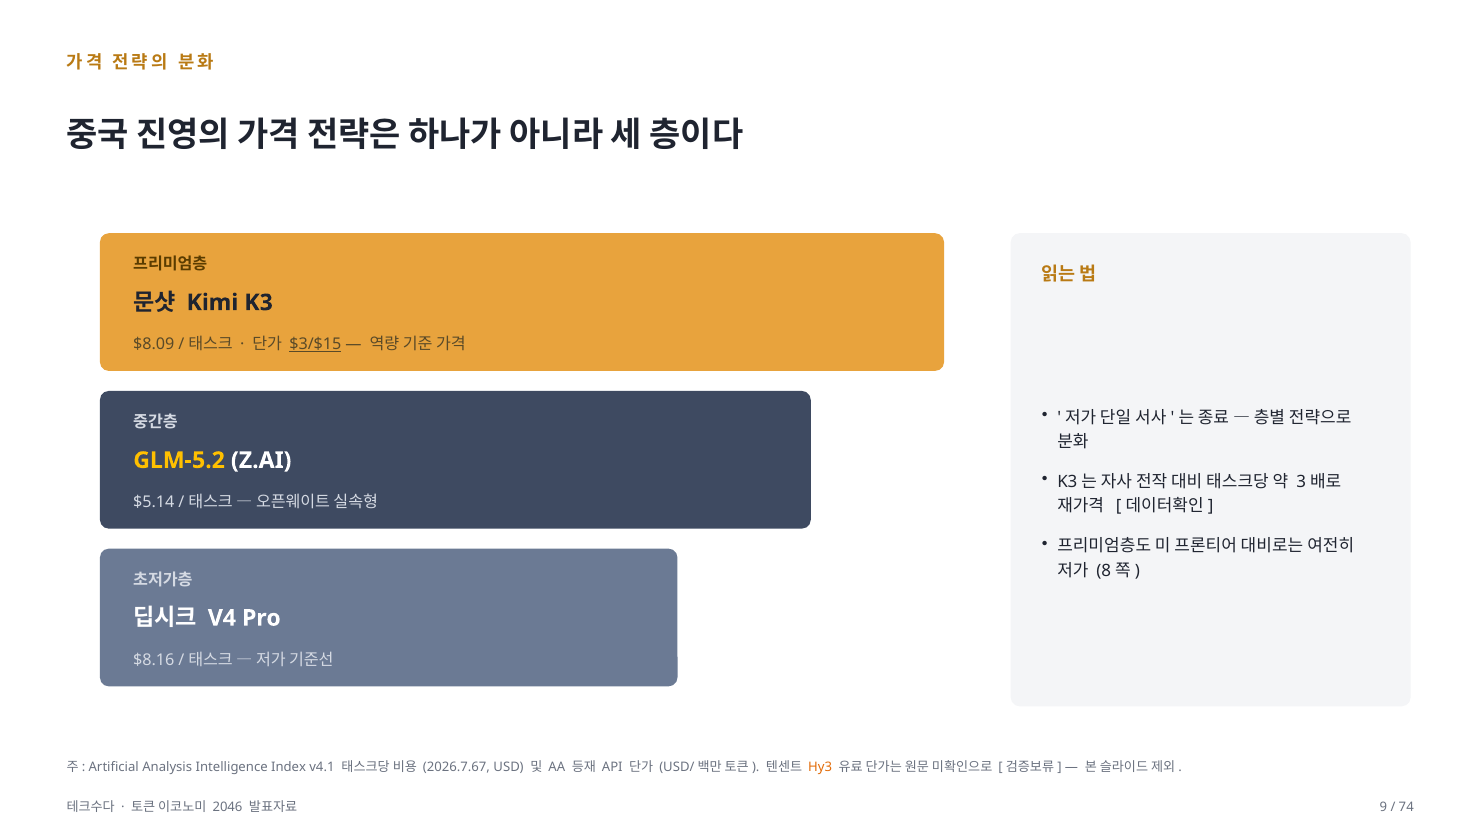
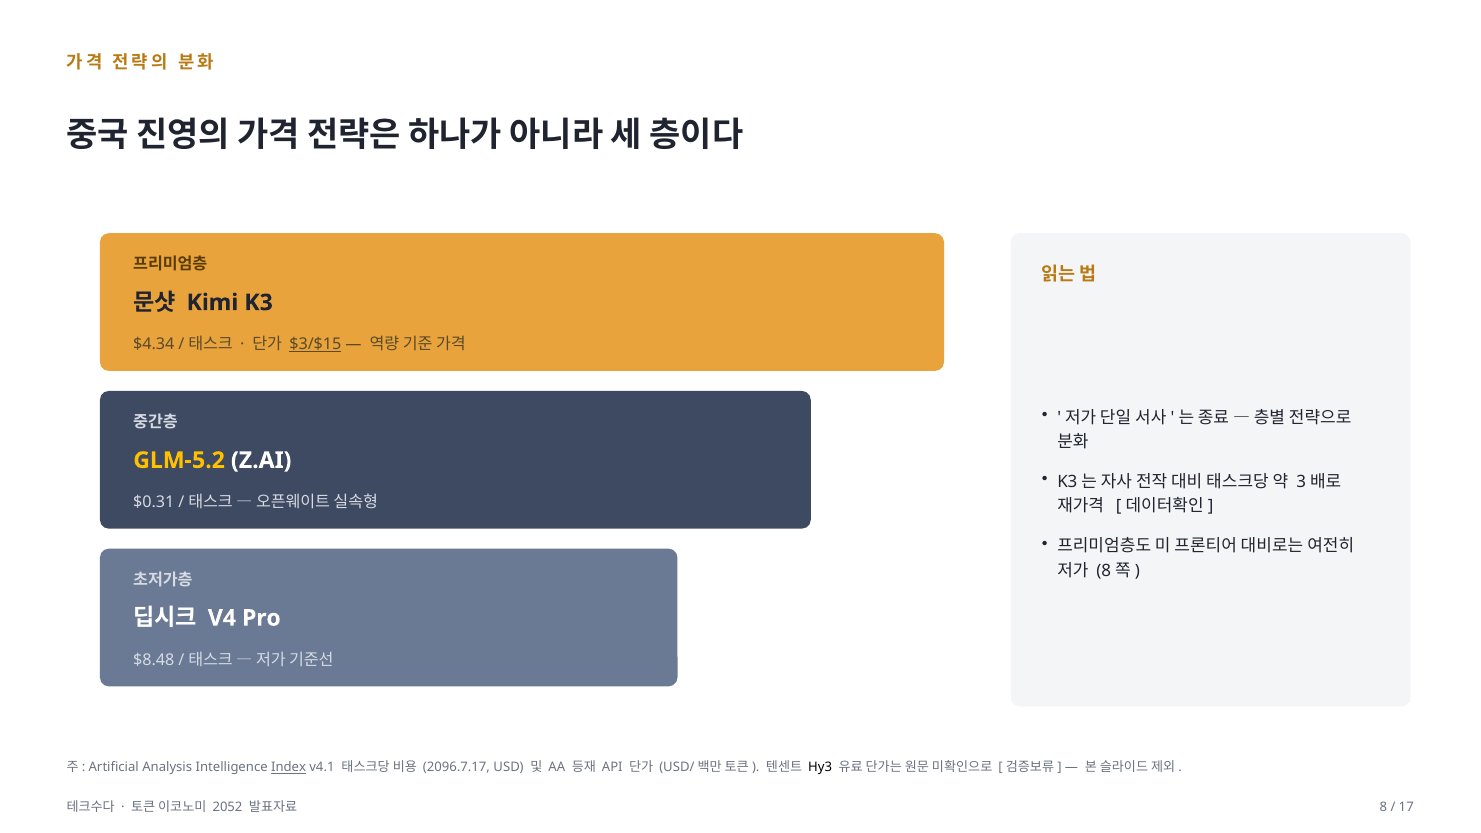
$8.09: $8.09 -> $4.34 (154, 344)
$5.14: $5.14 -> $0.31 (154, 502)
$8.16: $8.16 -> $8.48 (154, 660)
Index underline: none -> present (289, 767)
2026.7.67: 2026.7.67 -> 2096.7.17 (456, 767)
Hy3 colour: orange -> black (820, 767)
2046: 2046 -> 2052 (227, 807)
9: 9 -> 8 (1383, 807)
74: 74 -> 17 (1406, 807)
